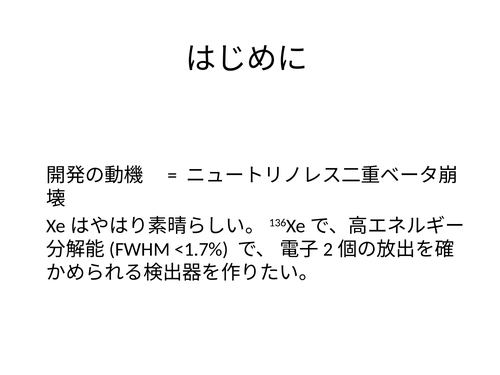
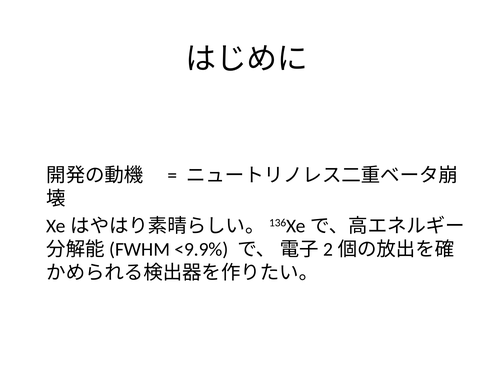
<1.7%: <1.7% -> <9.9% (201, 249)
